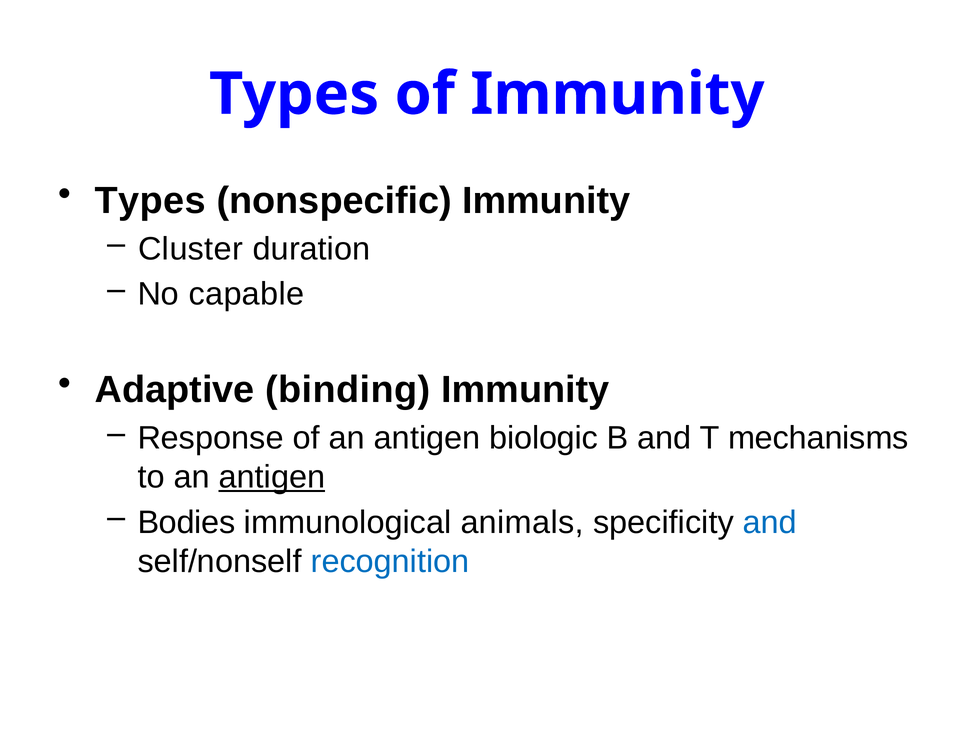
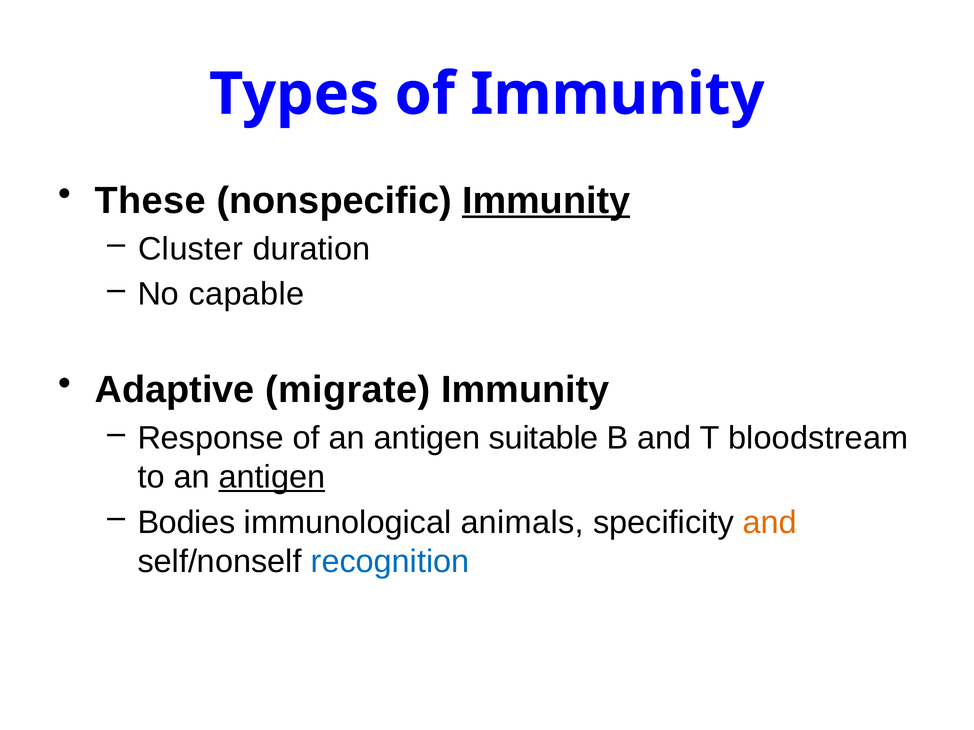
Types: Types -> These (150, 201)
Immunity underline: none -> present (546, 201)
binding: binding -> migrate (348, 390)
biologic: biologic -> suitable (544, 438)
mechanisms: mechanisms -> bloodstream (818, 438)
and colour: blue -> orange (770, 523)
